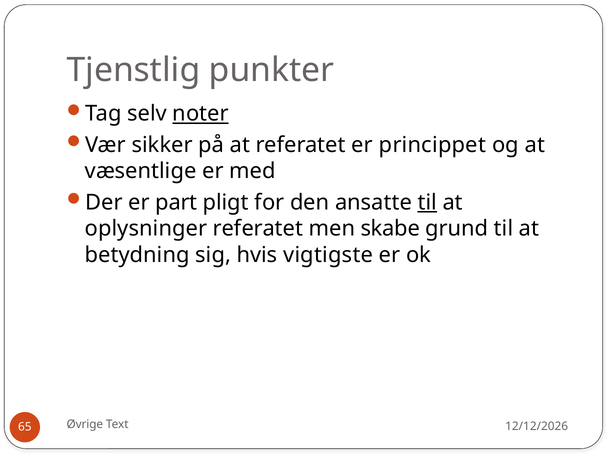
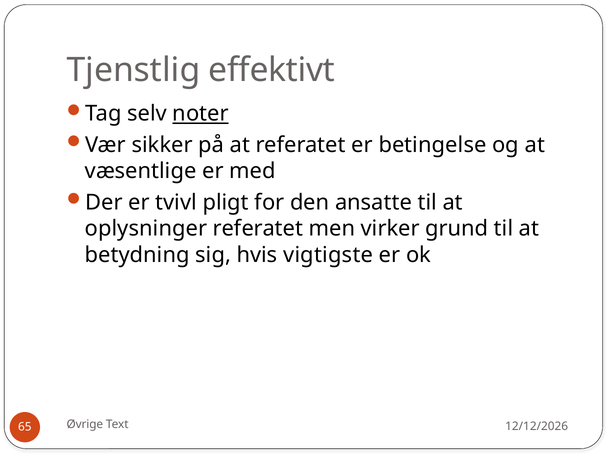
punkter: punkter -> effektivt (272, 70)
princippet: princippet -> betingelse (432, 145)
part: part -> tvivl (176, 202)
til underline: present -> none (427, 202)
skabe: skabe -> virker (390, 229)
